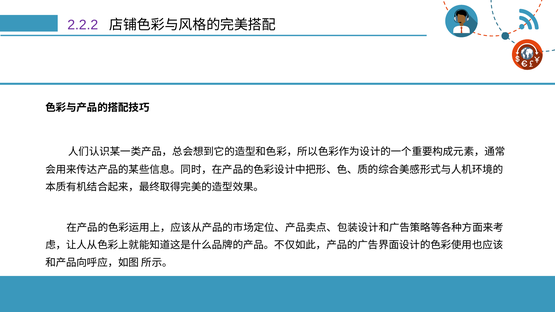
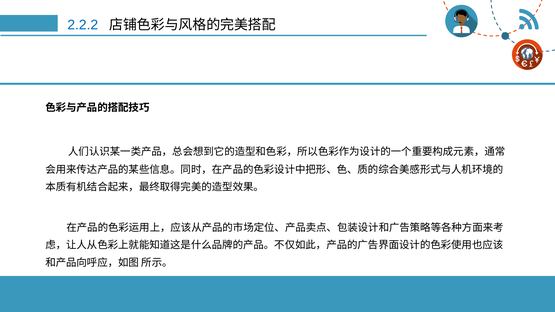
2.2.2 colour: purple -> blue (83, 25)
